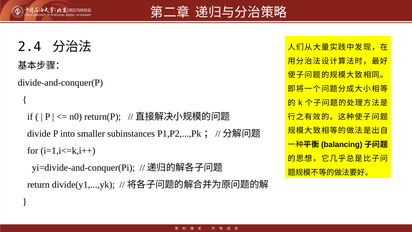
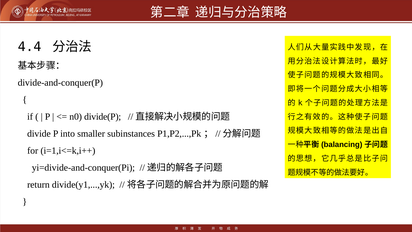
2.4: 2.4 -> 4.4 (30, 47)
return(P: return(P -> divide(P (103, 117)
